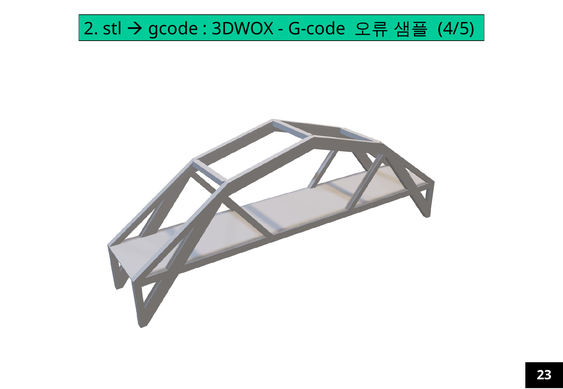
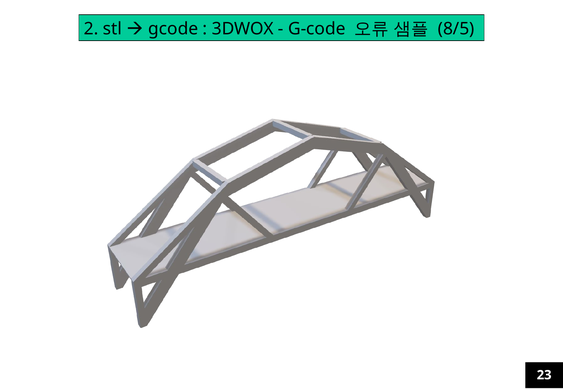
4/5: 4/5 -> 8/5 (456, 29)
